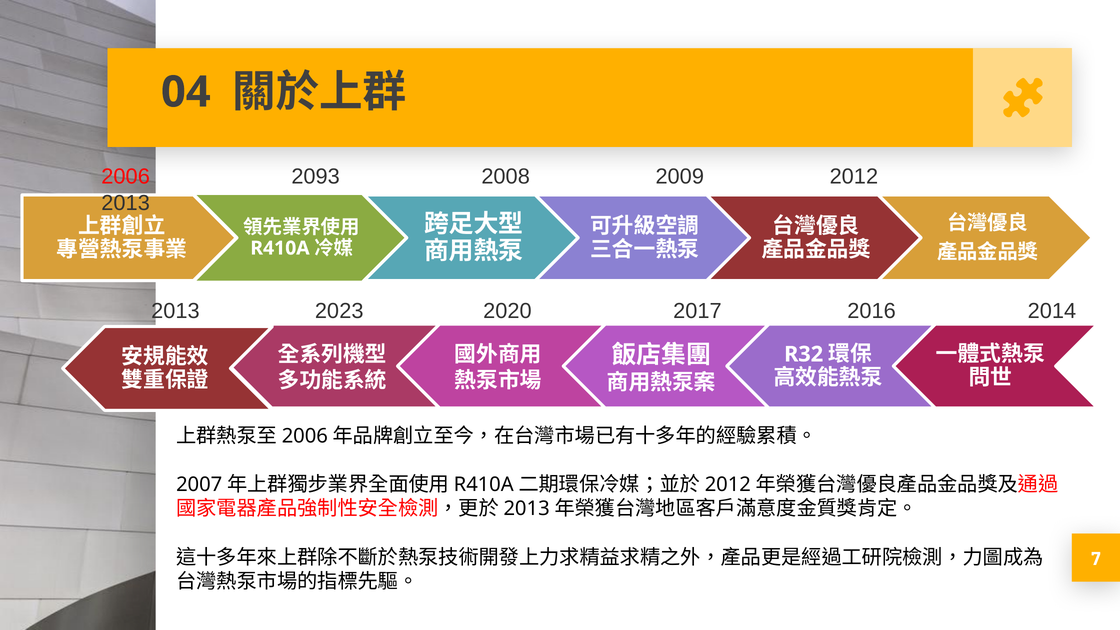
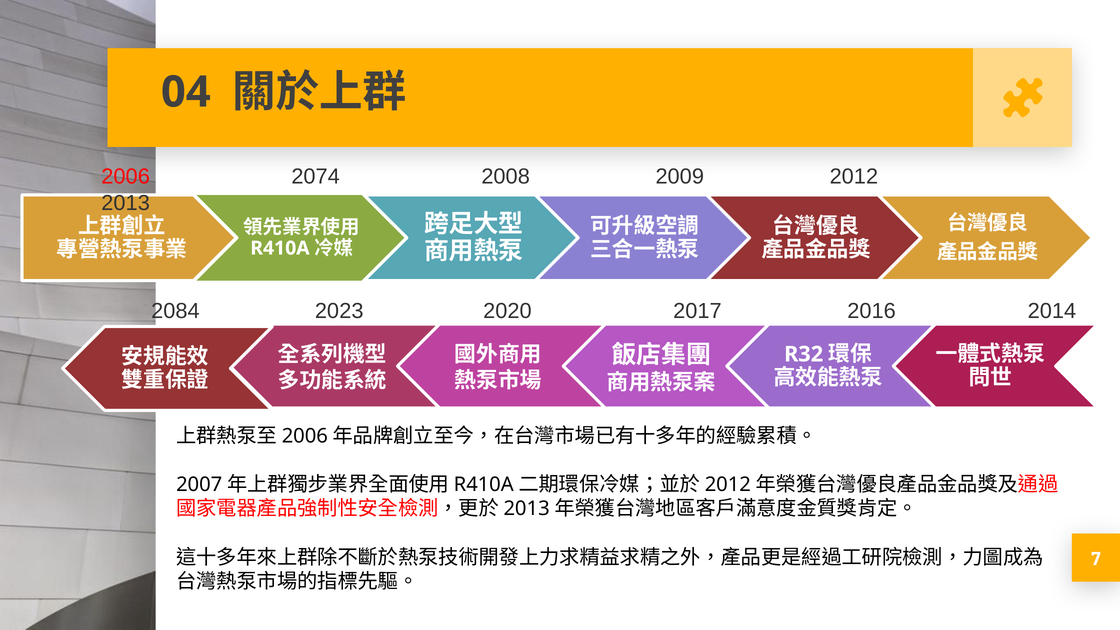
2093: 2093 -> 2074 (316, 177)
2013: 2013 -> 2084 (175, 311)
